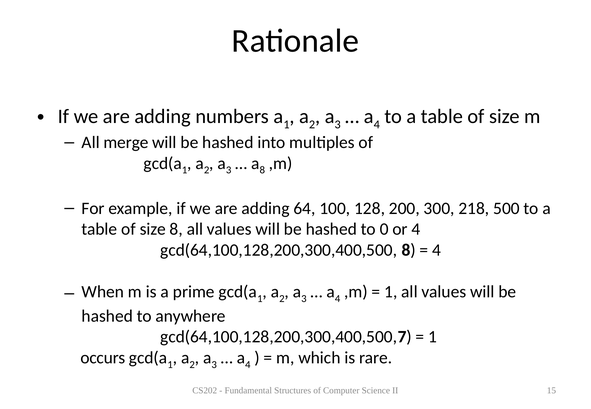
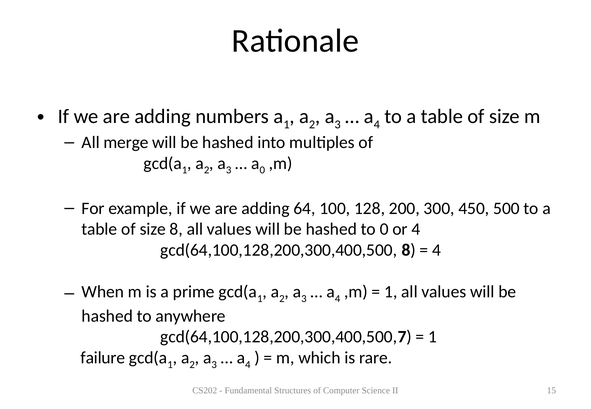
a 8: 8 -> 0 (262, 170)
218: 218 -> 450 (474, 208)
occurs: occurs -> failure (103, 358)
